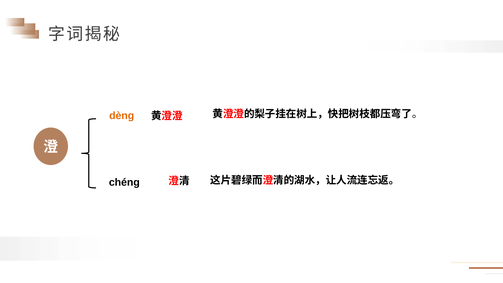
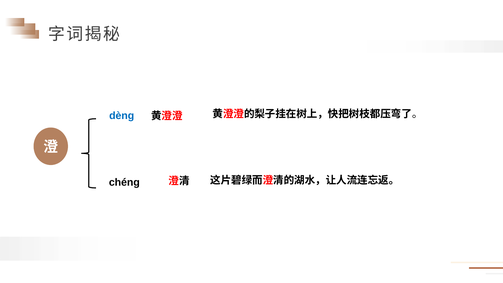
dèng colour: orange -> blue (122, 116)
